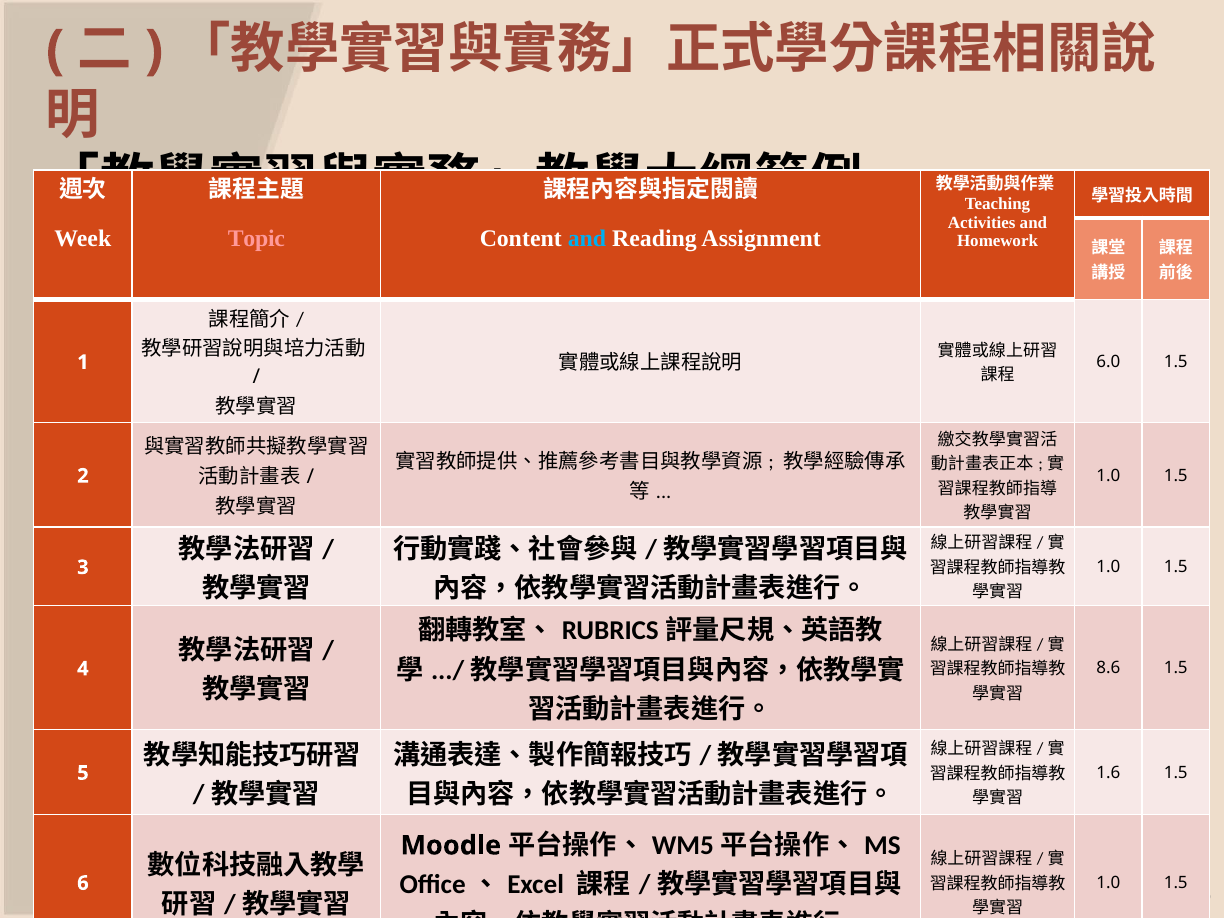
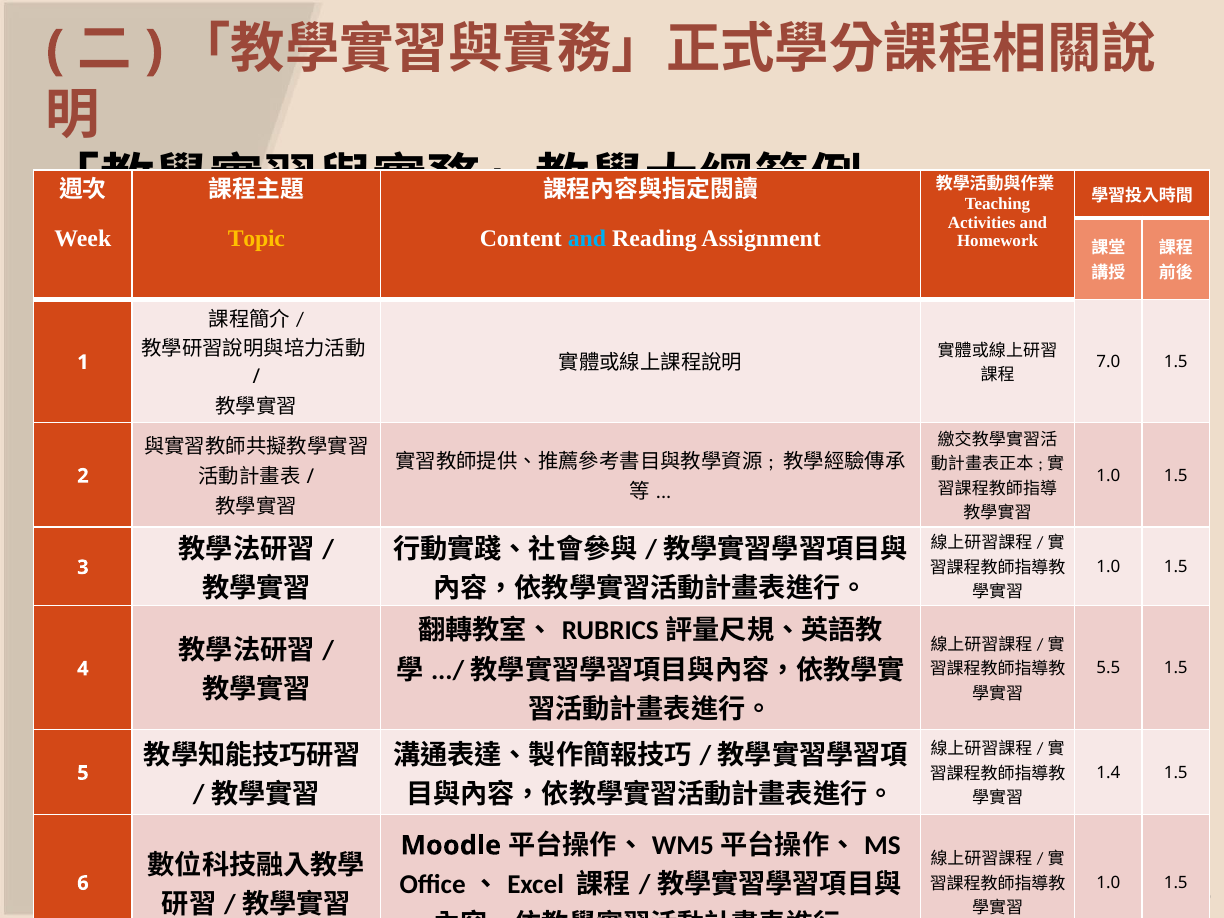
Topic colour: pink -> yellow (256, 238)
6.0: 6.0 -> 7.0 (1108, 362)
8.6: 8.6 -> 5.5 (1108, 668)
1.6: 1.6 -> 1.4 (1108, 773)
